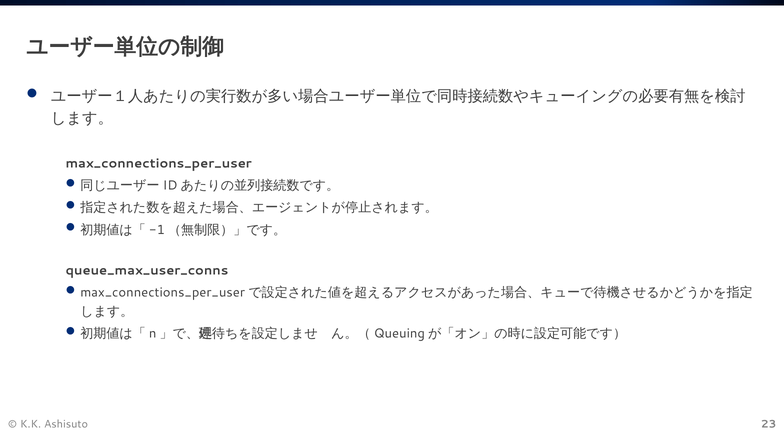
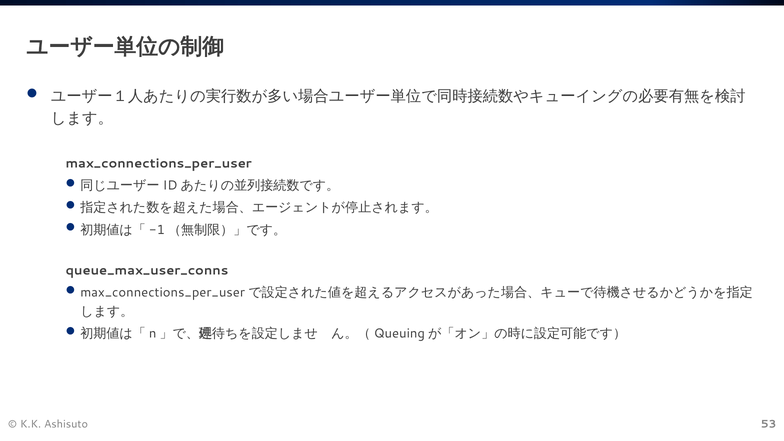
23: 23 -> 53 (769, 424)
